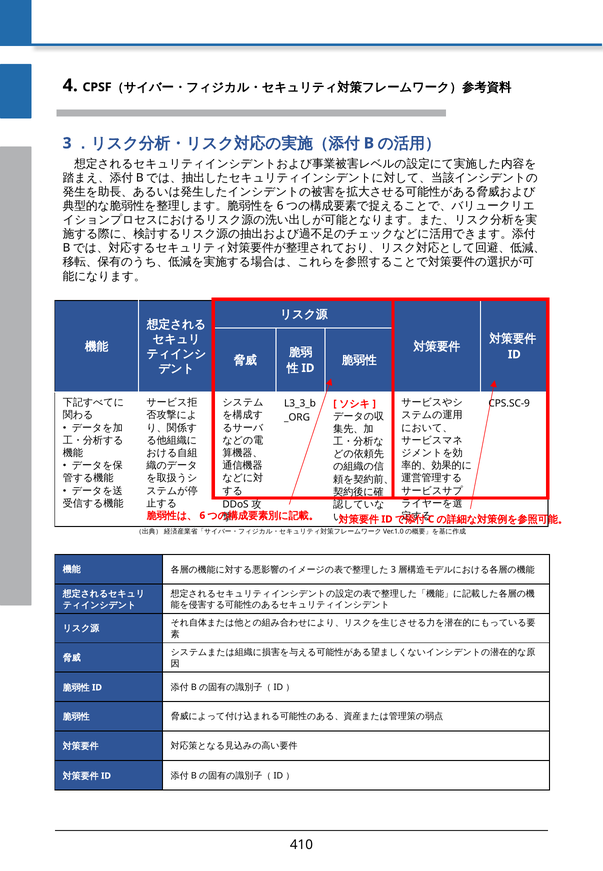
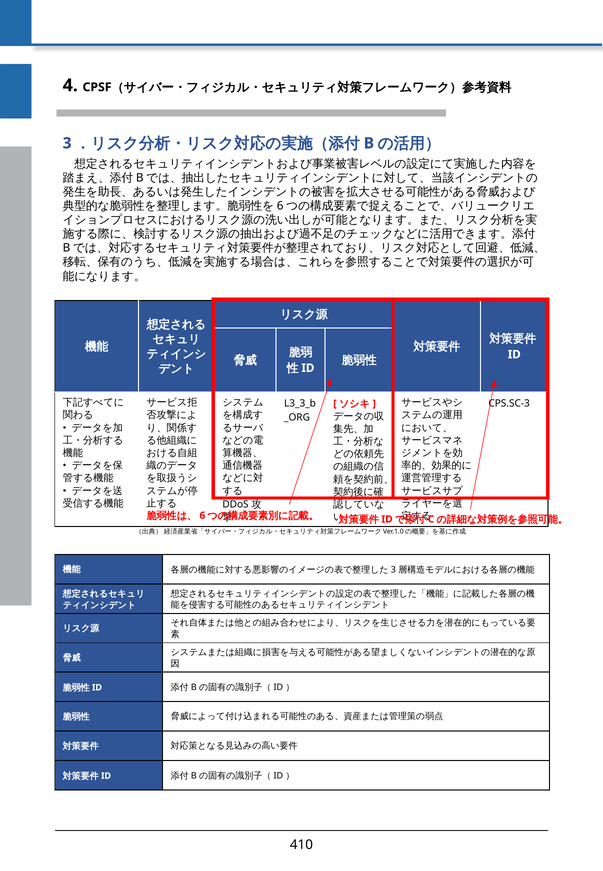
CPS.SC-9: CPS.SC-9 -> CPS.SC-3 (509, 404)
